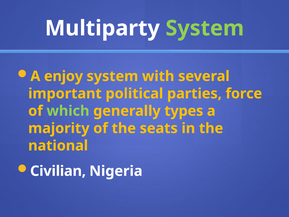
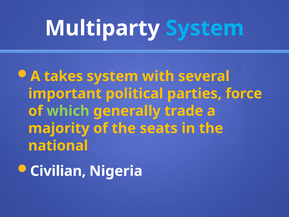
System colour: light green -> light blue (205, 28)
enjoy: enjoy -> takes (64, 76)
types: types -> trade (184, 111)
